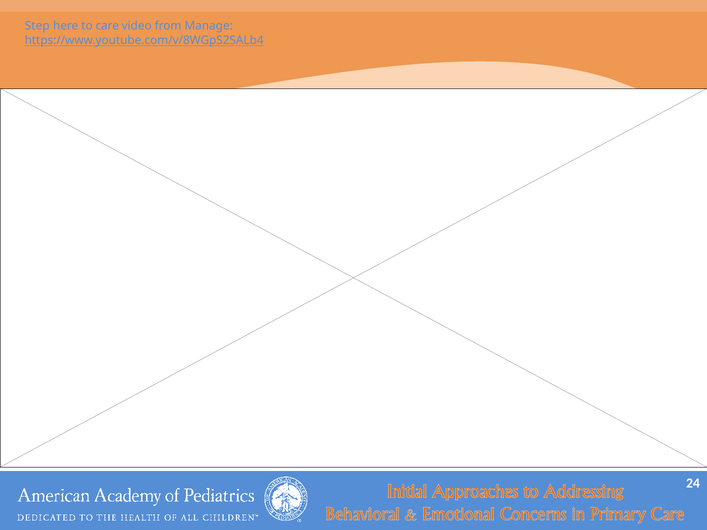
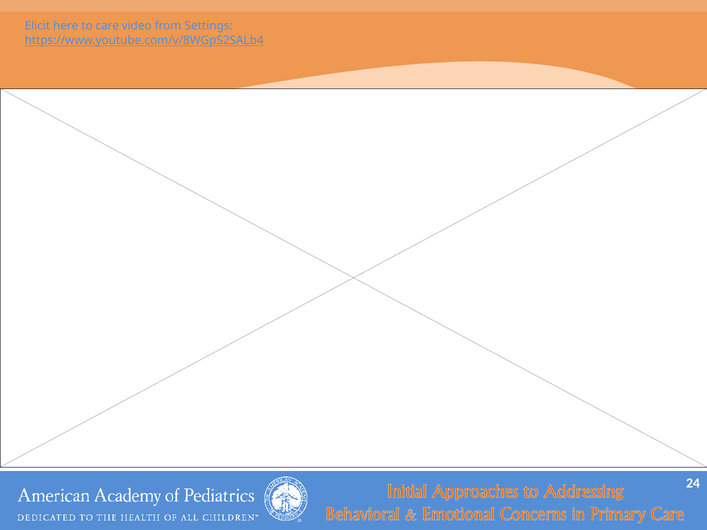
Step: Step -> Elicit (37, 26)
Manage: Manage -> Settings (209, 26)
